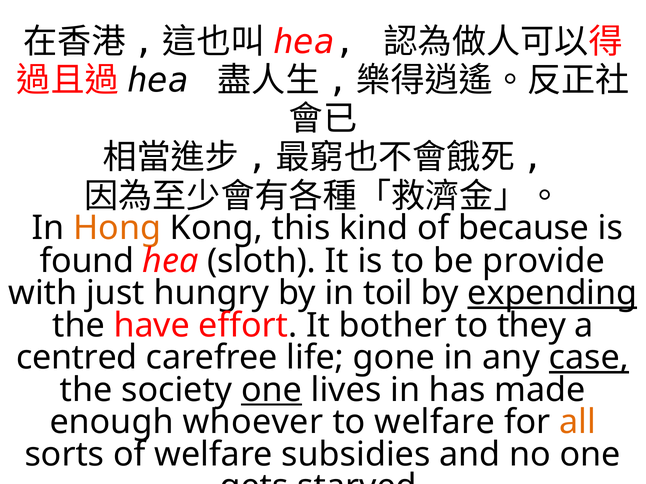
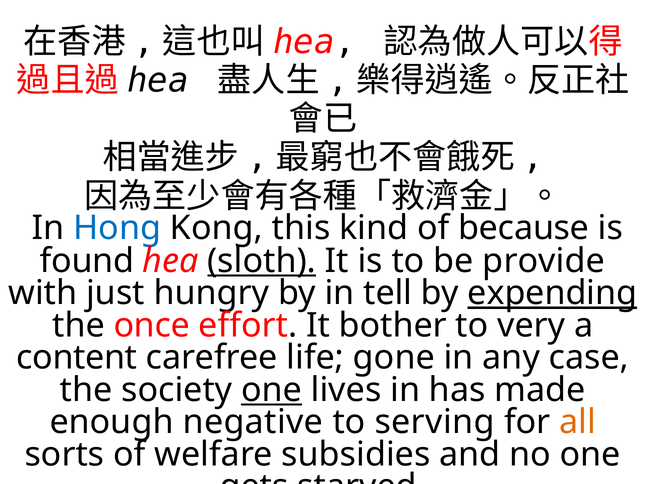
Hong colour: orange -> blue (117, 228)
sloth underline: none -> present (262, 261)
toil: toil -> tell (388, 293)
have: have -> once (152, 326)
they: they -> very (531, 326)
centred: centred -> content (77, 358)
case underline: present -> none (589, 358)
whoever: whoever -> negative (253, 423)
to welfare: welfare -> serving (435, 423)
